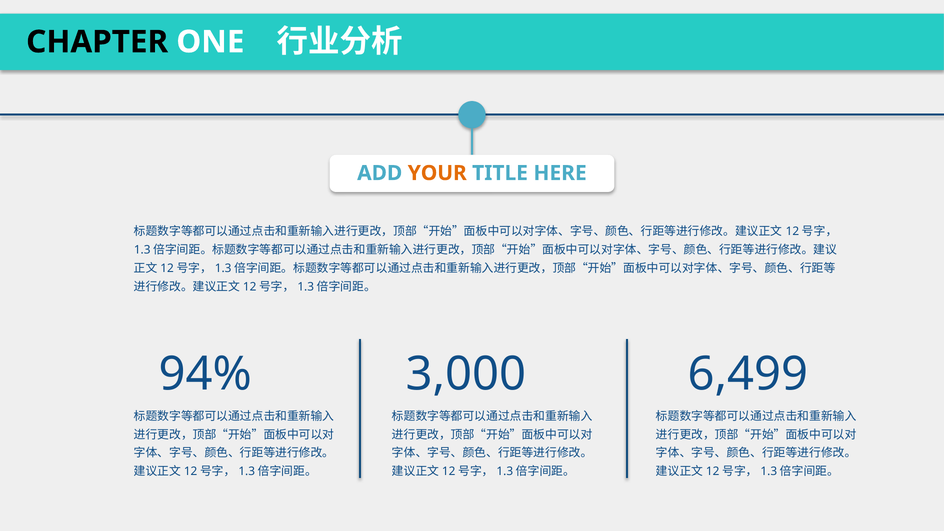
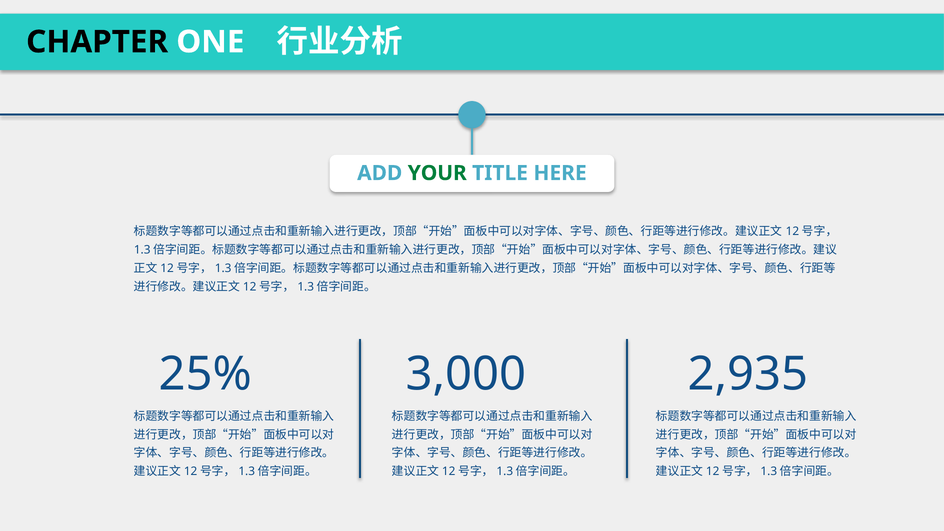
YOUR colour: orange -> green (437, 173)
94%: 94% -> 25% (205, 374)
6,499: 6,499 -> 2,935 (748, 374)
